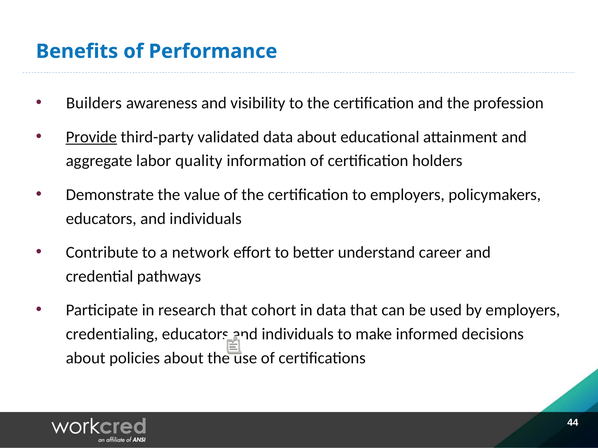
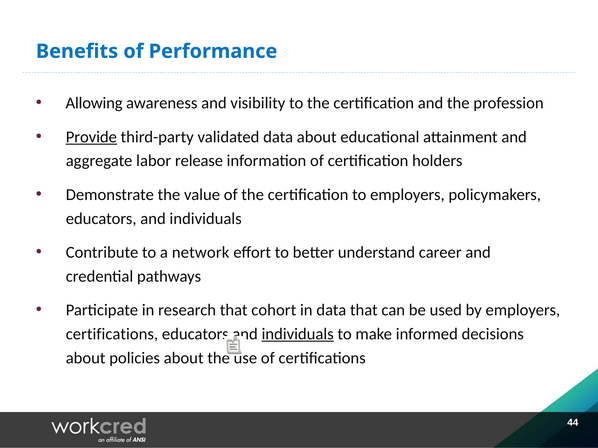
Builders: Builders -> Allowing (94, 103)
quality: quality -> release (199, 161)
credentialing: credentialing -> certifications (112, 334)
individuals underline: none -> present (298, 334)
